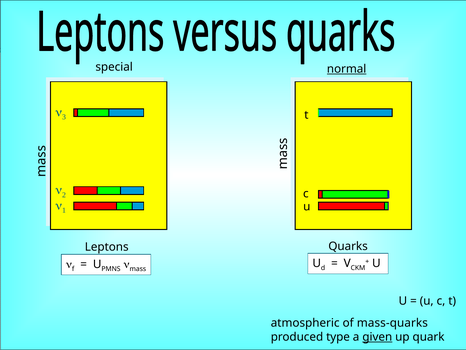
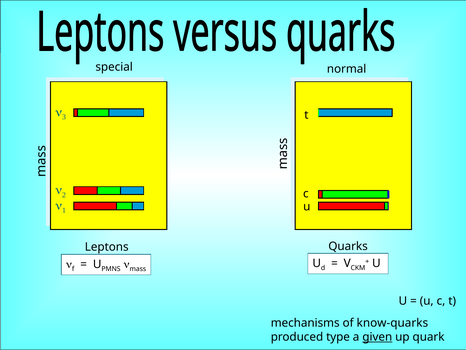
normal underline: present -> none (347, 69)
atmospheric: atmospheric -> mechanisms (305, 323)
mass-quarks: mass-quarks -> know-quarks (392, 323)
